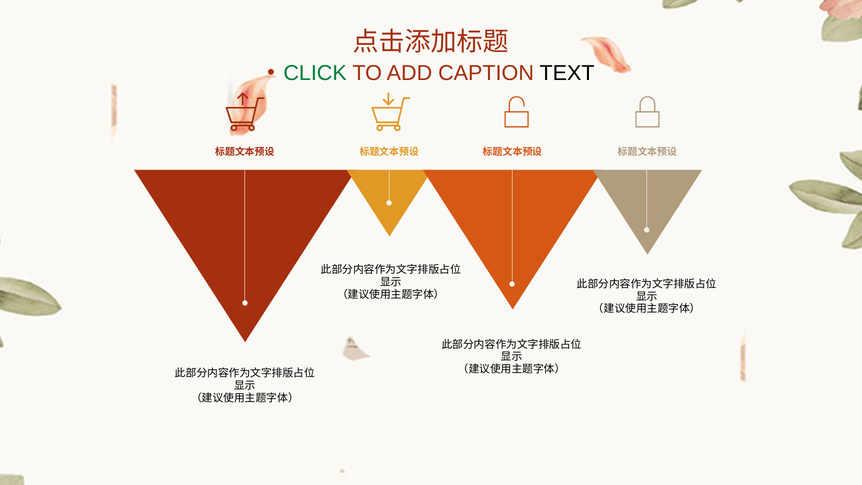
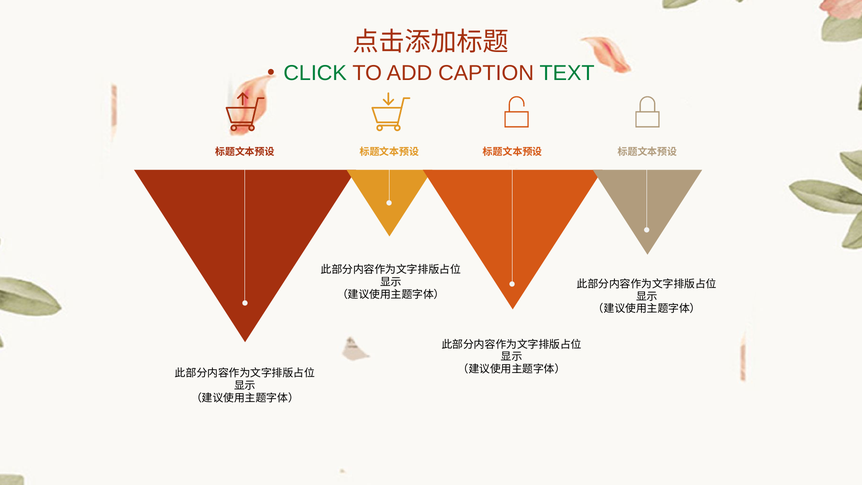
TEXT colour: black -> green (567, 73)
